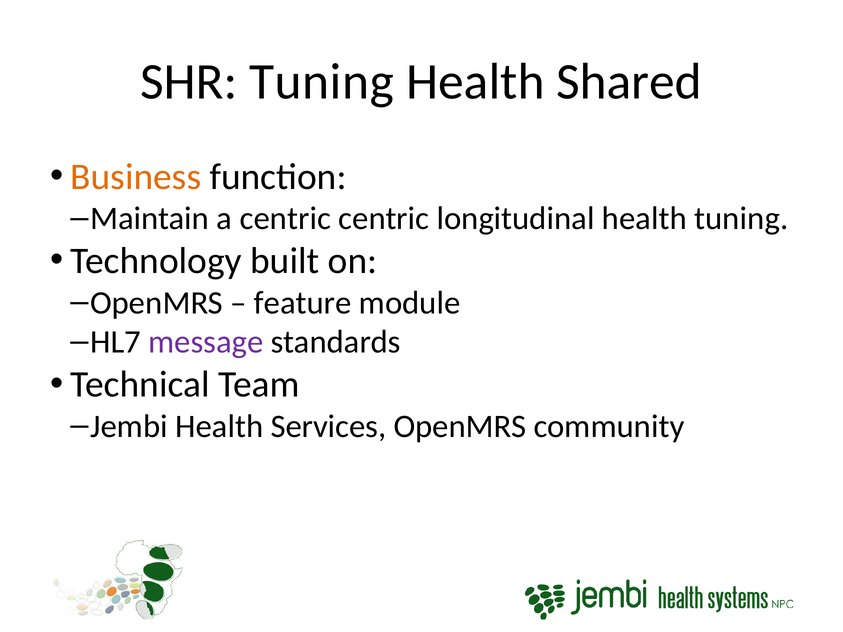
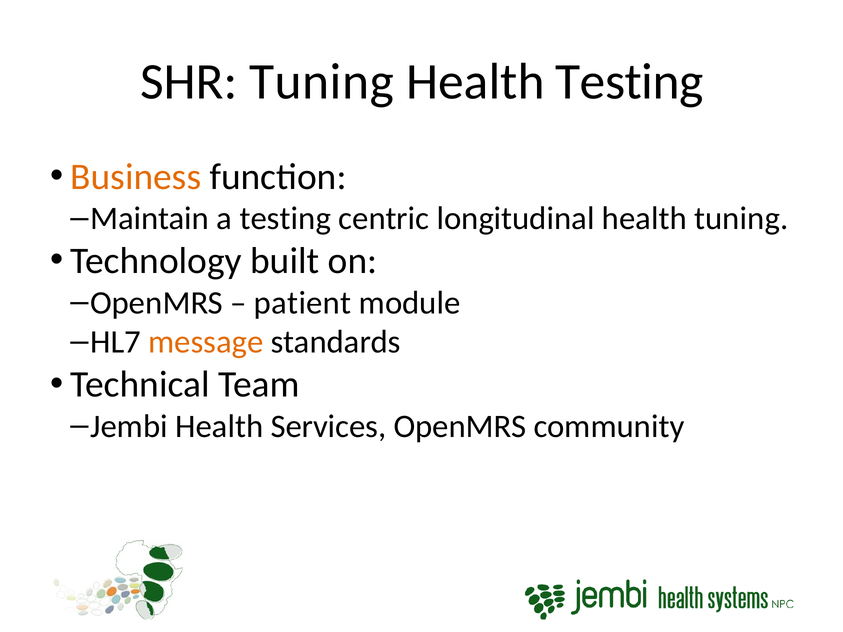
Health Shared: Shared -> Testing (629, 82)
a centric: centric -> testing (285, 219)
feature: feature -> patient (303, 303)
message colour: purple -> orange (206, 342)
